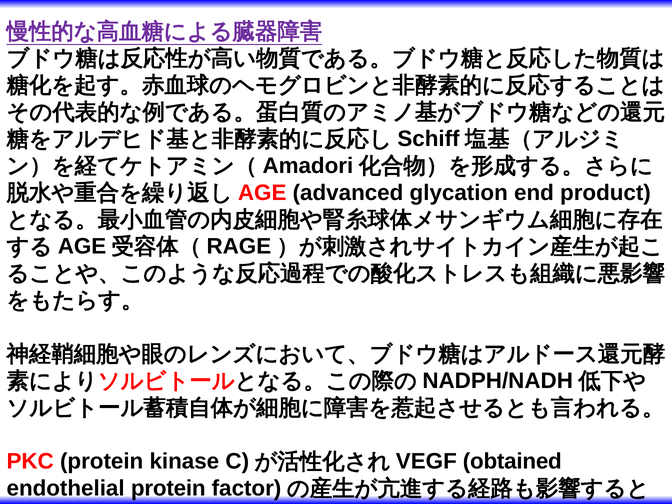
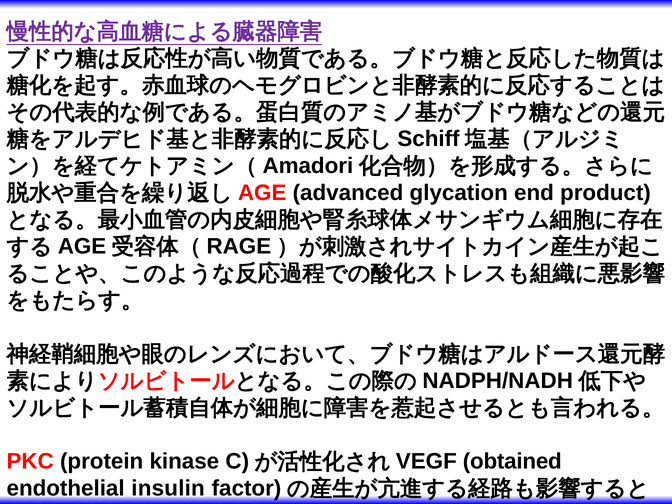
endothelial protein: protein -> insulin (168, 488)
